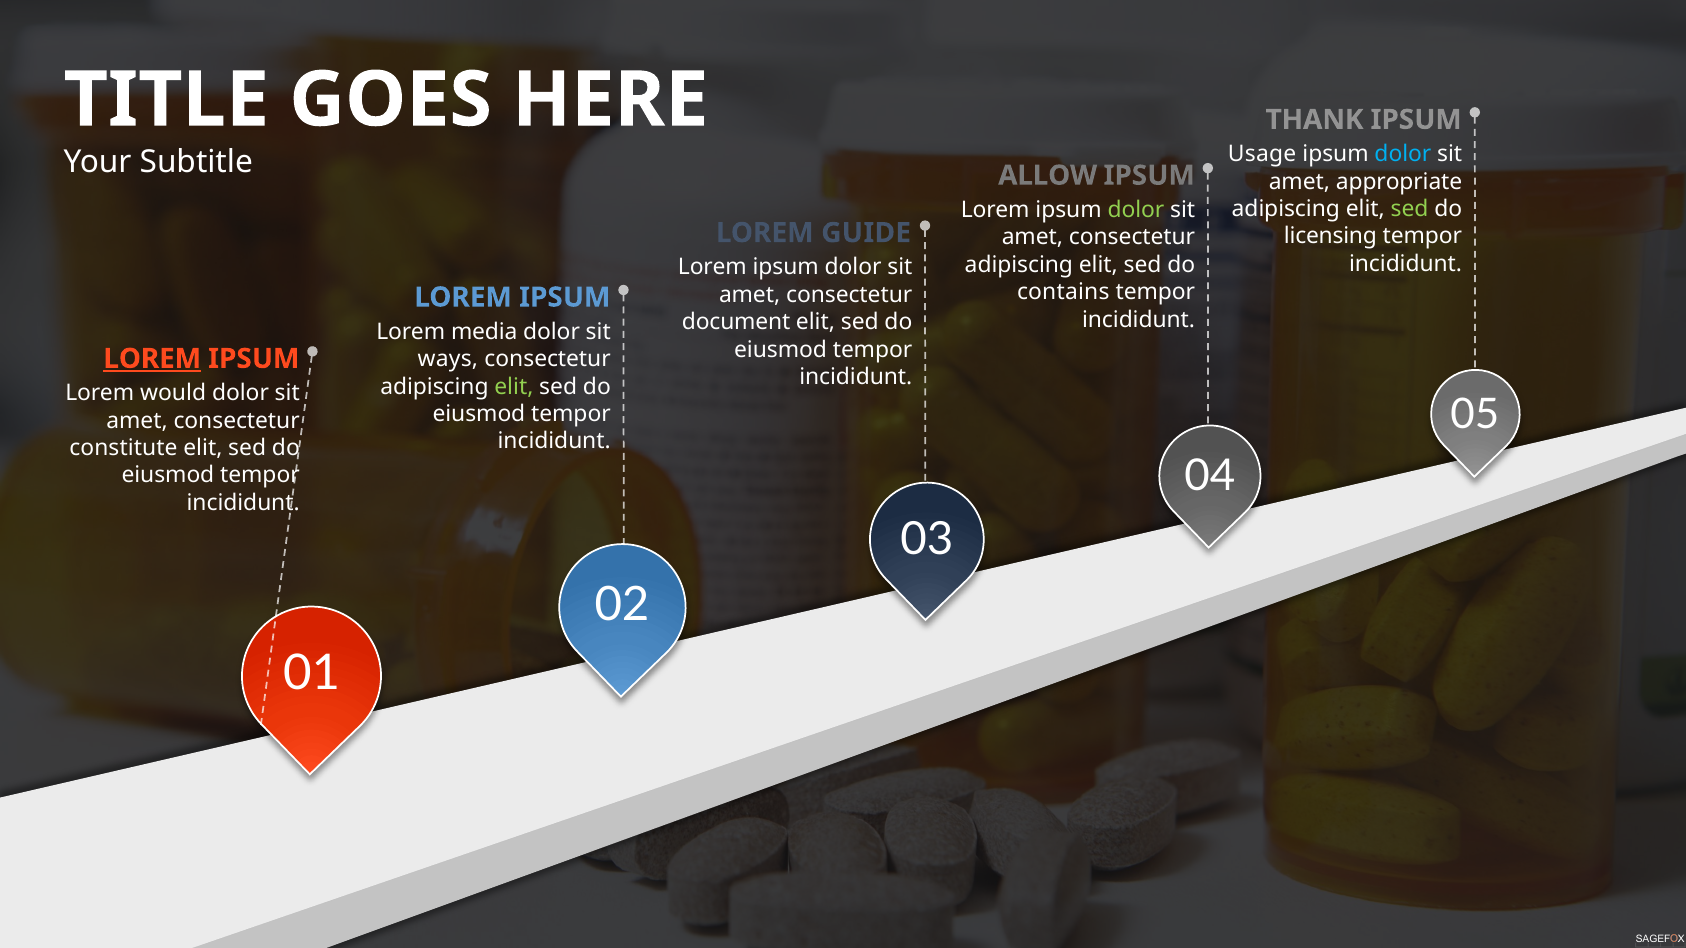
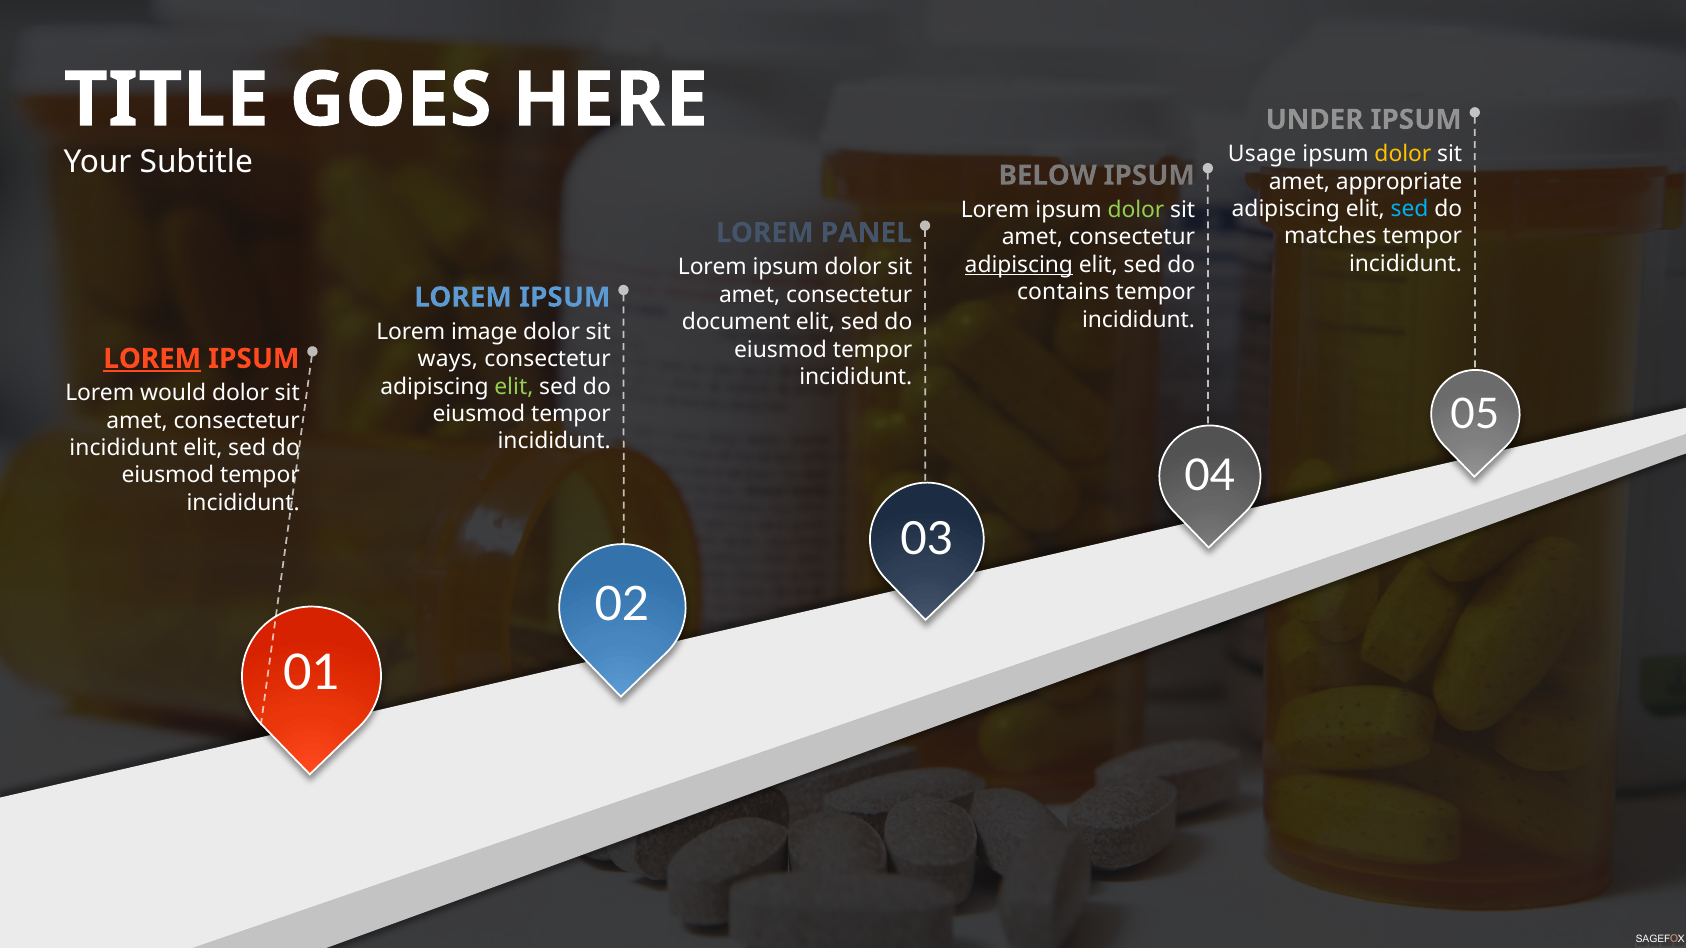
THANK: THANK -> UNDER (1315, 120)
dolor colour: light blue -> yellow (1403, 154)
ALLOW: ALLOW -> BELOW (1048, 176)
sed colour: light green -> light blue (1410, 209)
GUIDE: GUIDE -> PANEL (866, 233)
licensing: licensing -> matches (1330, 236)
adipiscing underline: none -> present (1019, 265)
media: media -> image (484, 332)
constitute: constitute -> incididunt (123, 448)
